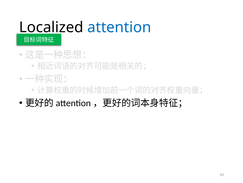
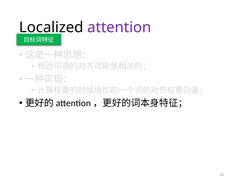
attention colour: blue -> purple (119, 27)
